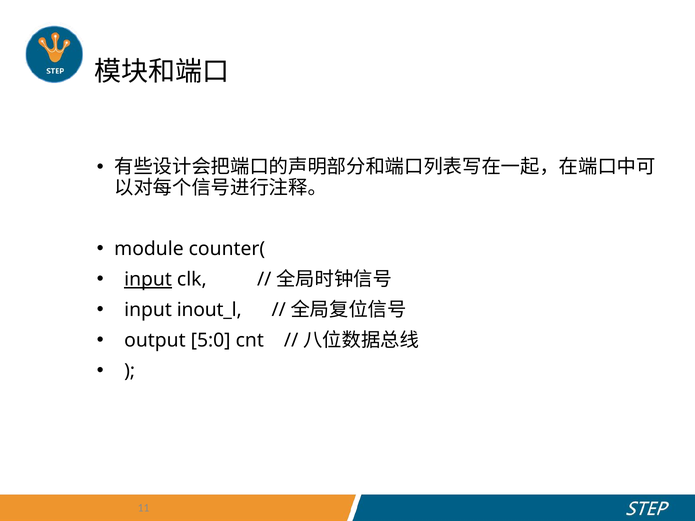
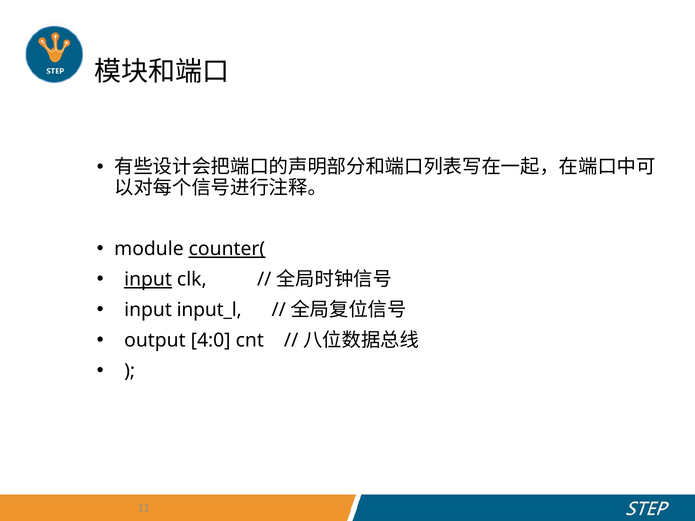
counter( underline: none -> present (227, 249)
inout_l: inout_l -> input_l (209, 310)
5:0: 5:0 -> 4:0 (211, 341)
